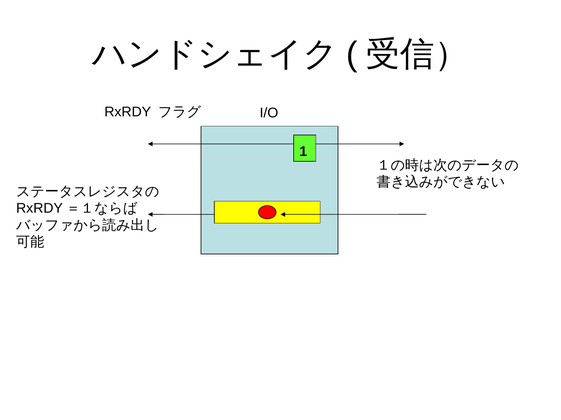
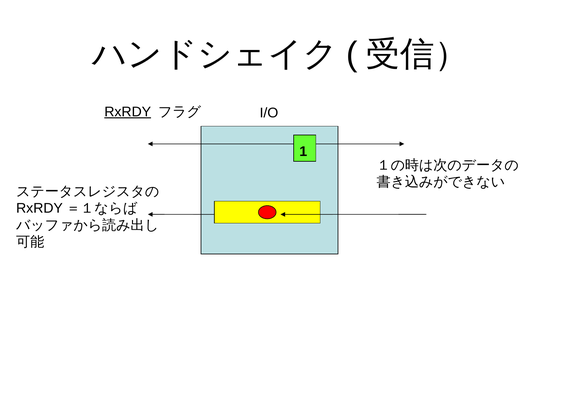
RxRDY underline: none -> present (128, 112)
